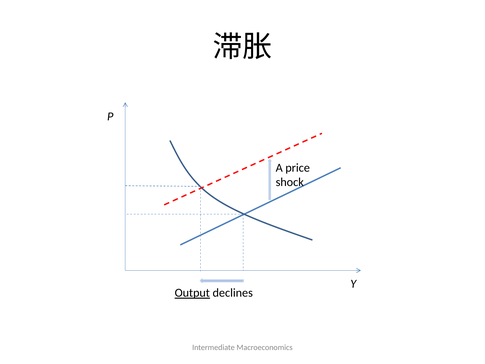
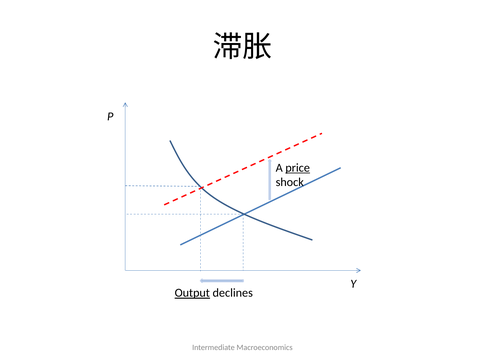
price underline: none -> present (298, 168)
